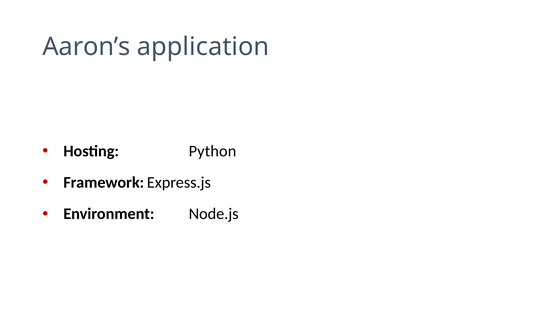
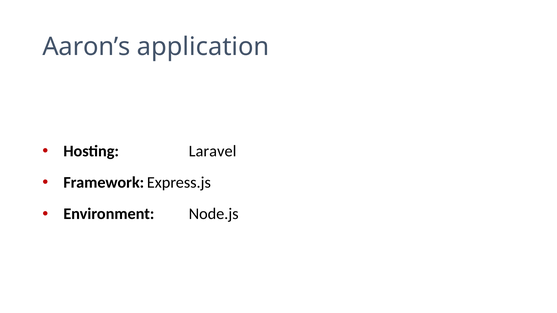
Python: Python -> Laravel (213, 151)
